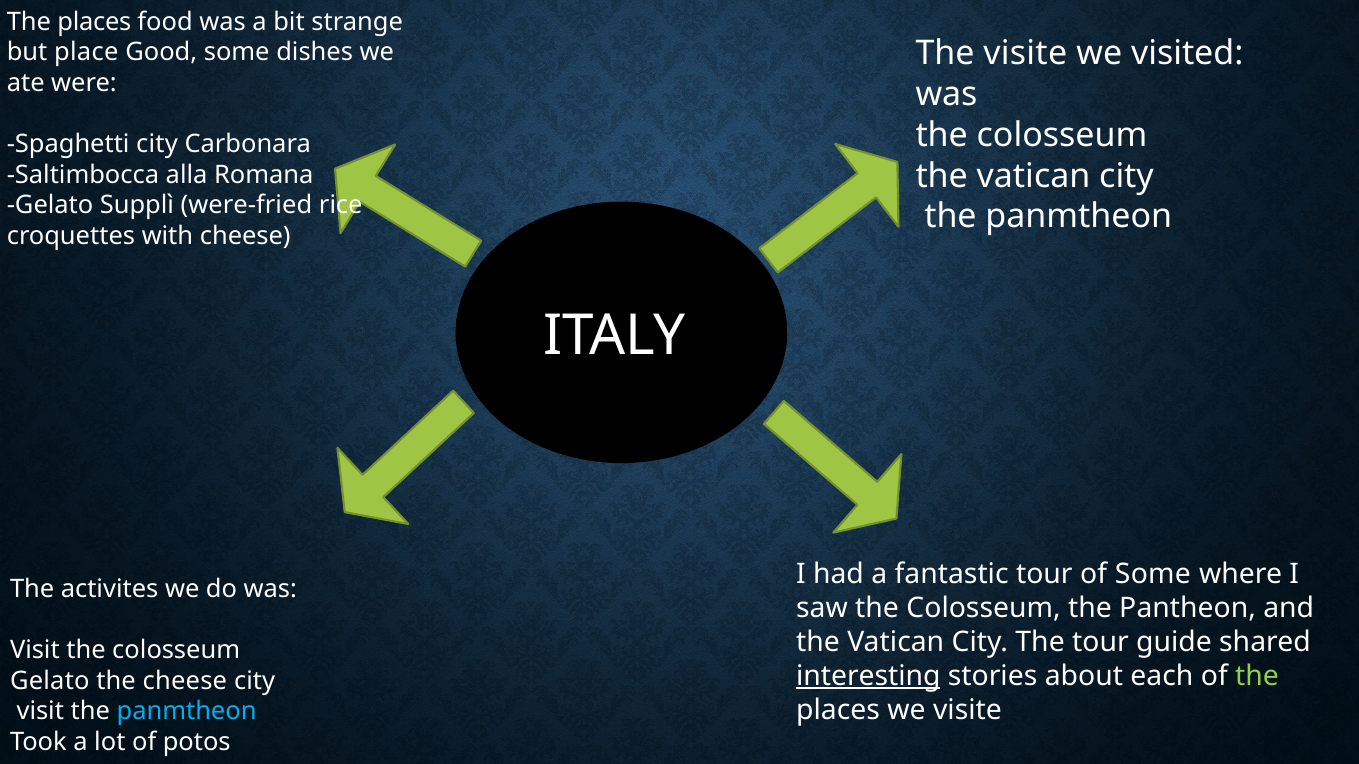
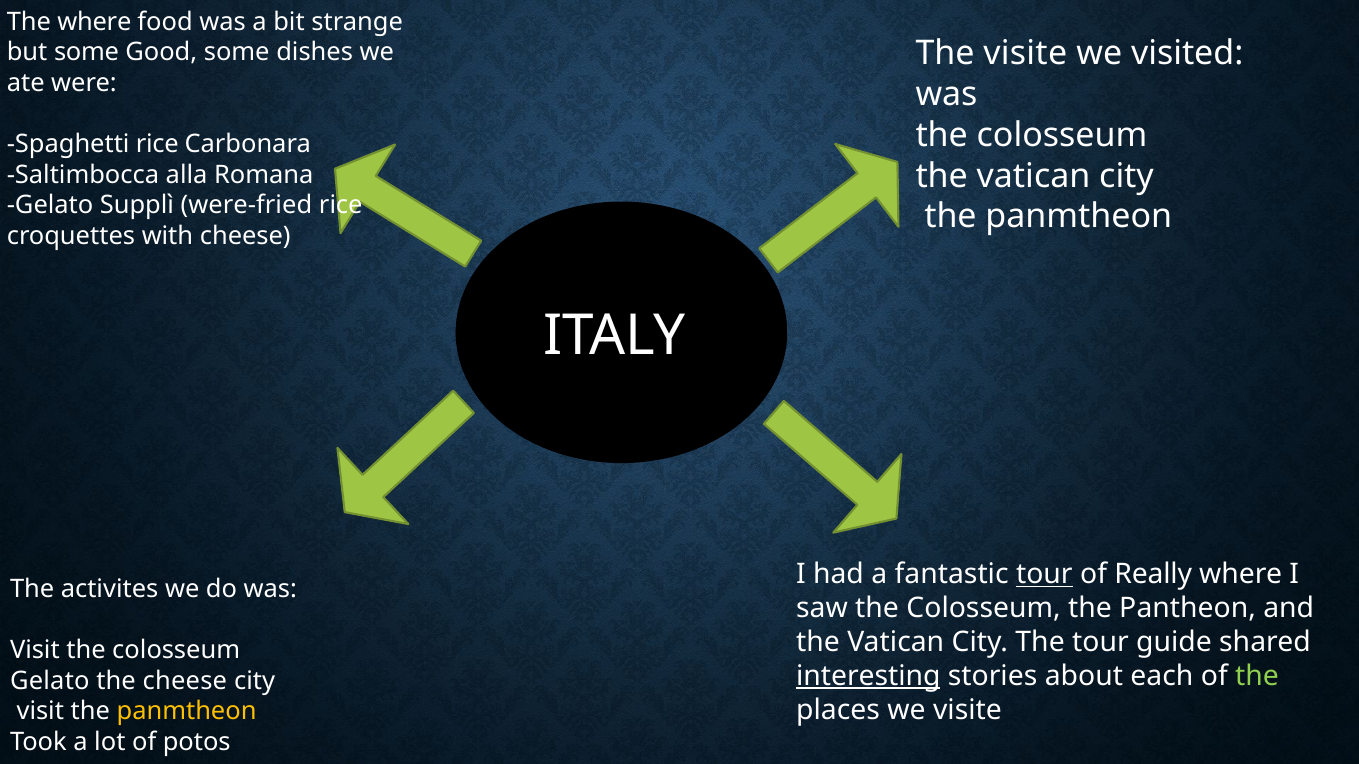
places: places -> where (94, 22)
but place: place -> some (87, 53)
Spaghetti city: city -> rice (157, 144)
tour underline: none -> present (1044, 575)
of Some: Some -> Really (1153, 575)
panmtheon colour: light blue -> yellow (187, 712)
